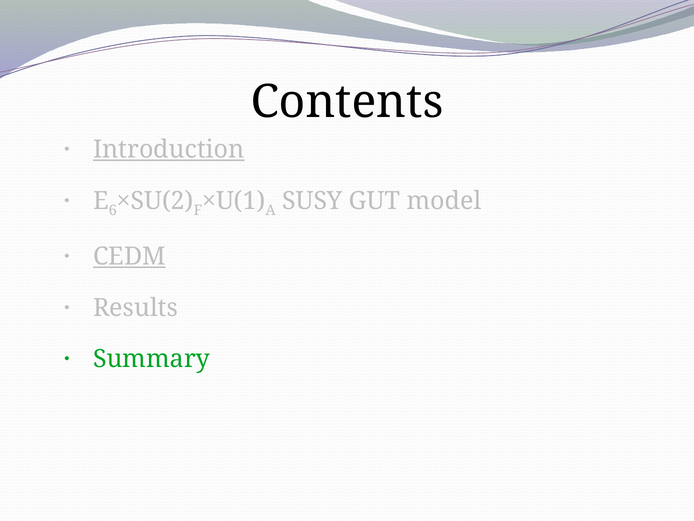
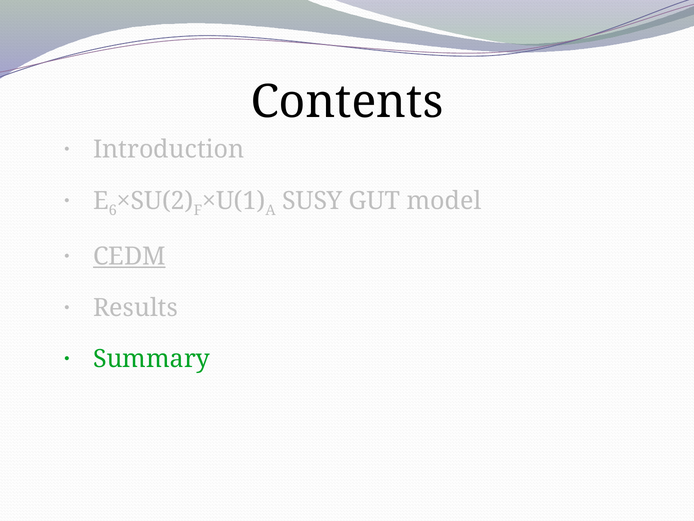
Introduction underline: present -> none (169, 149)
